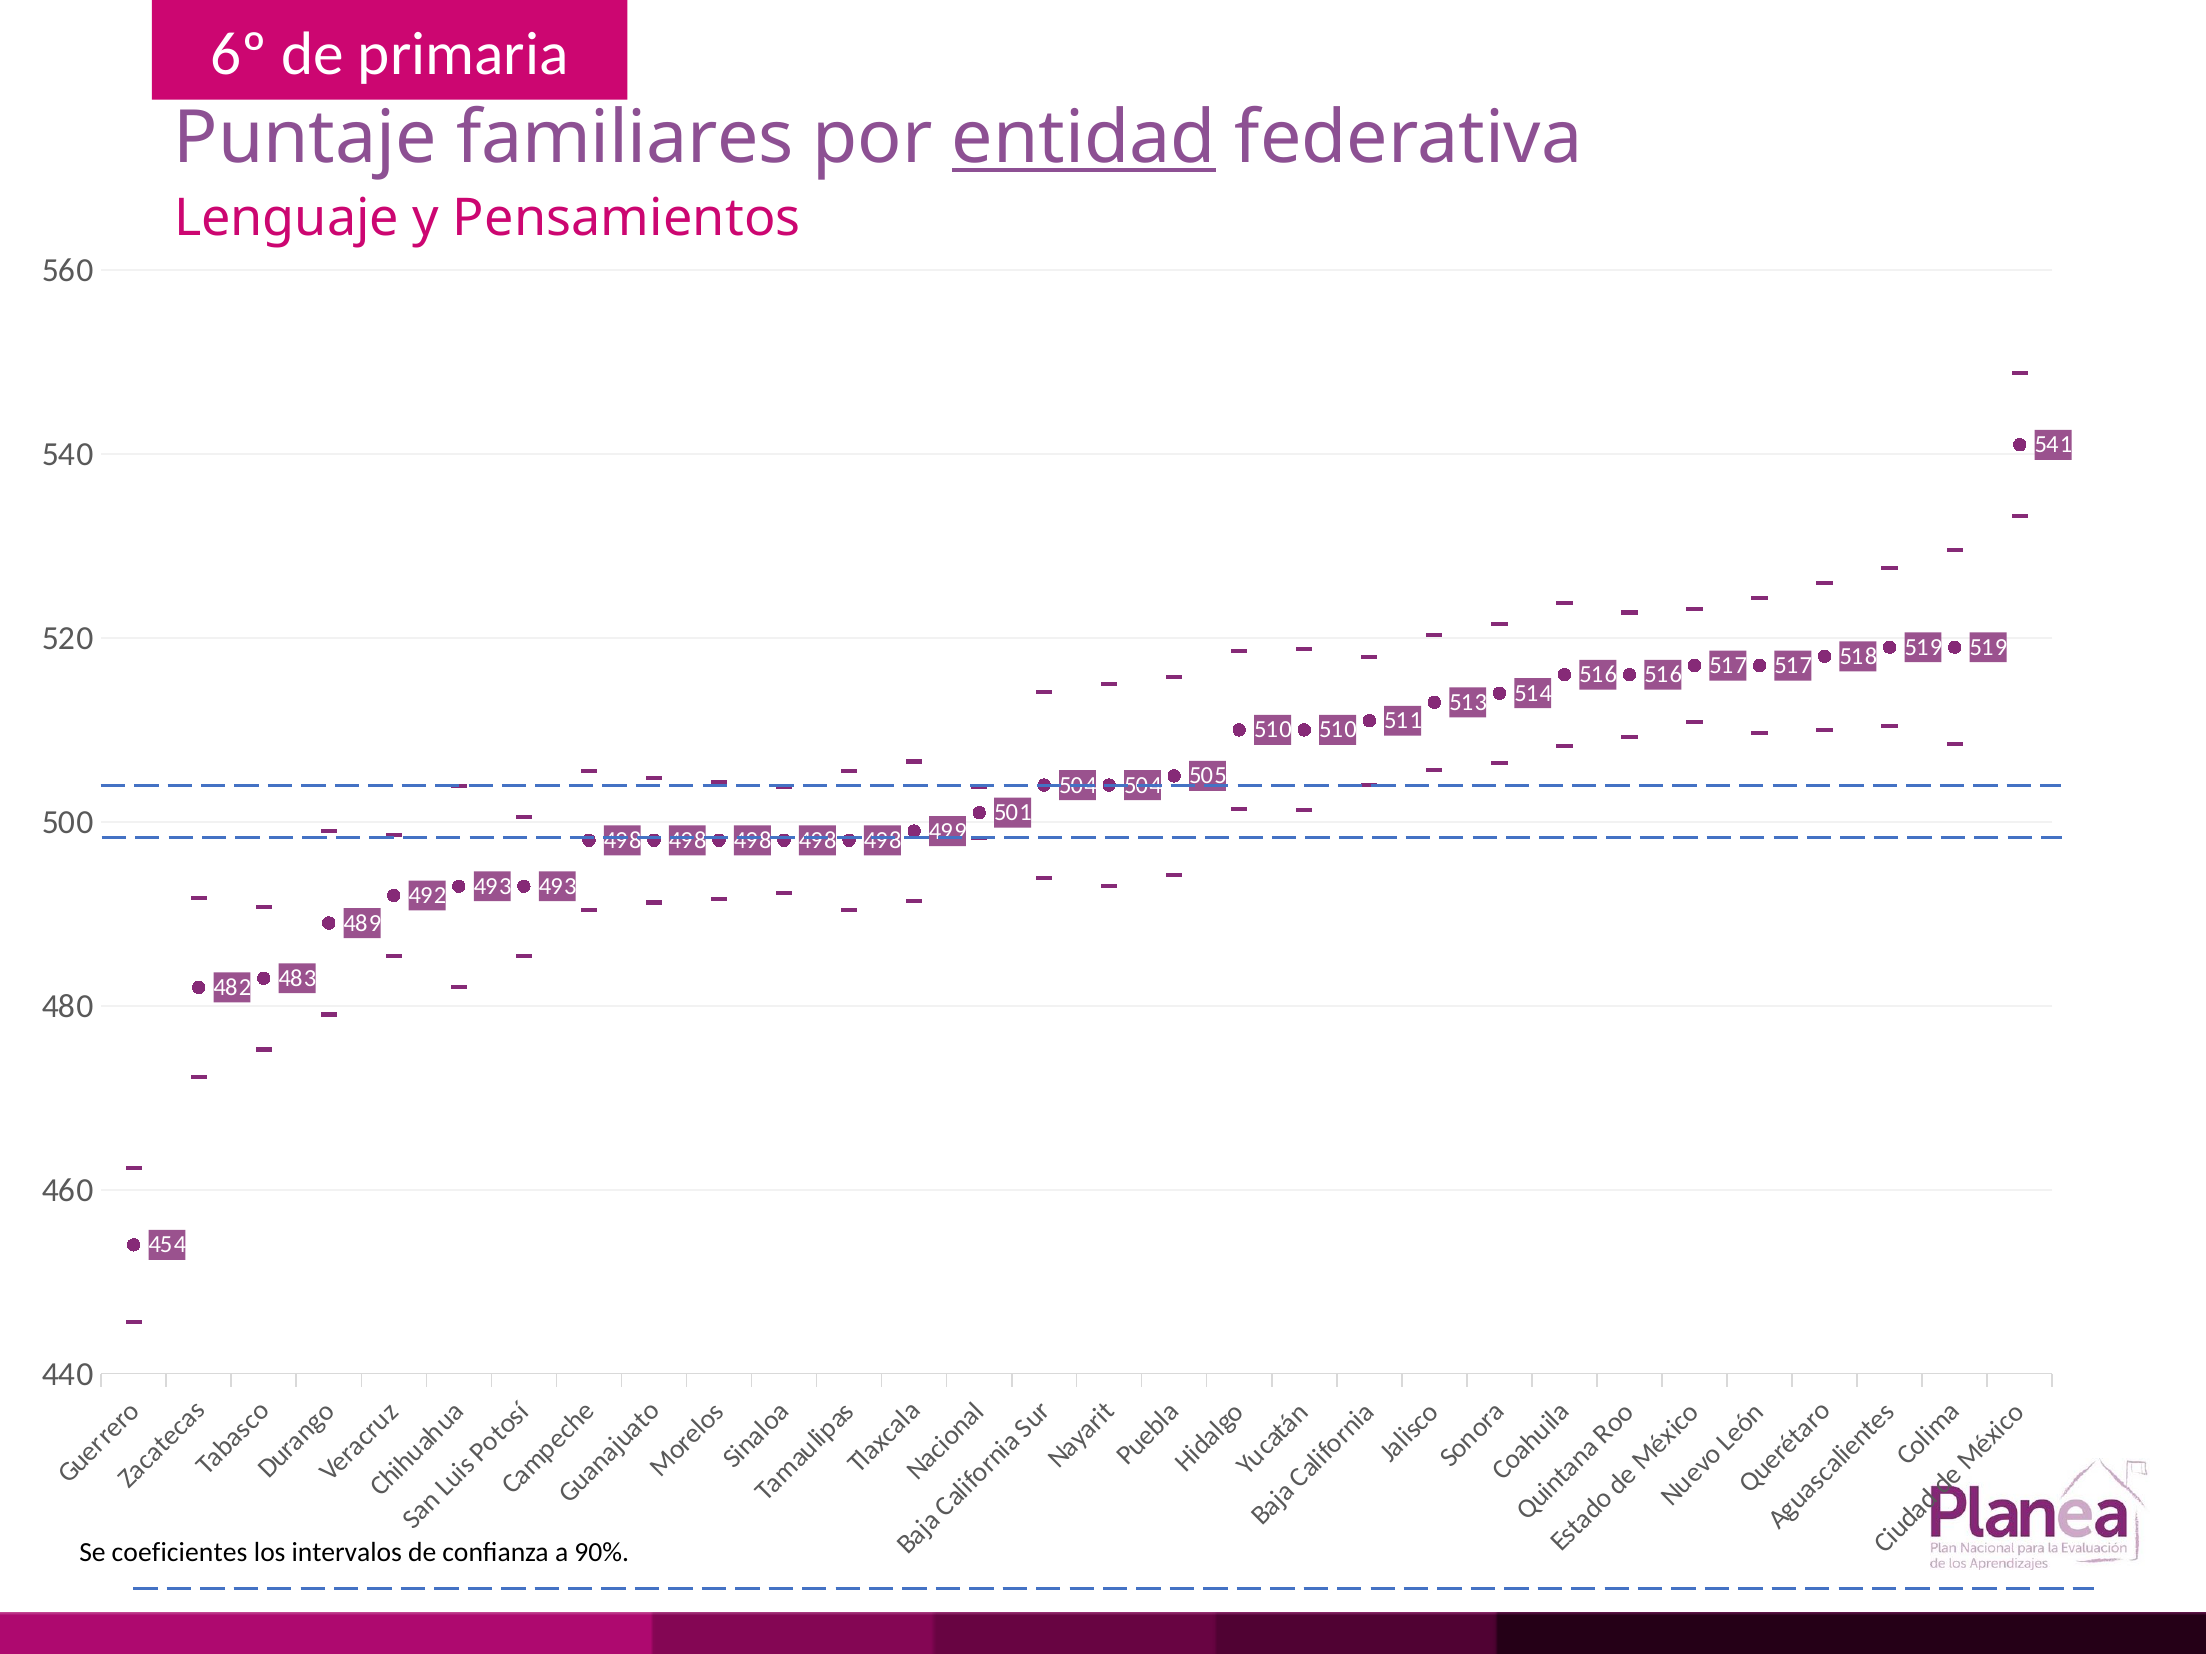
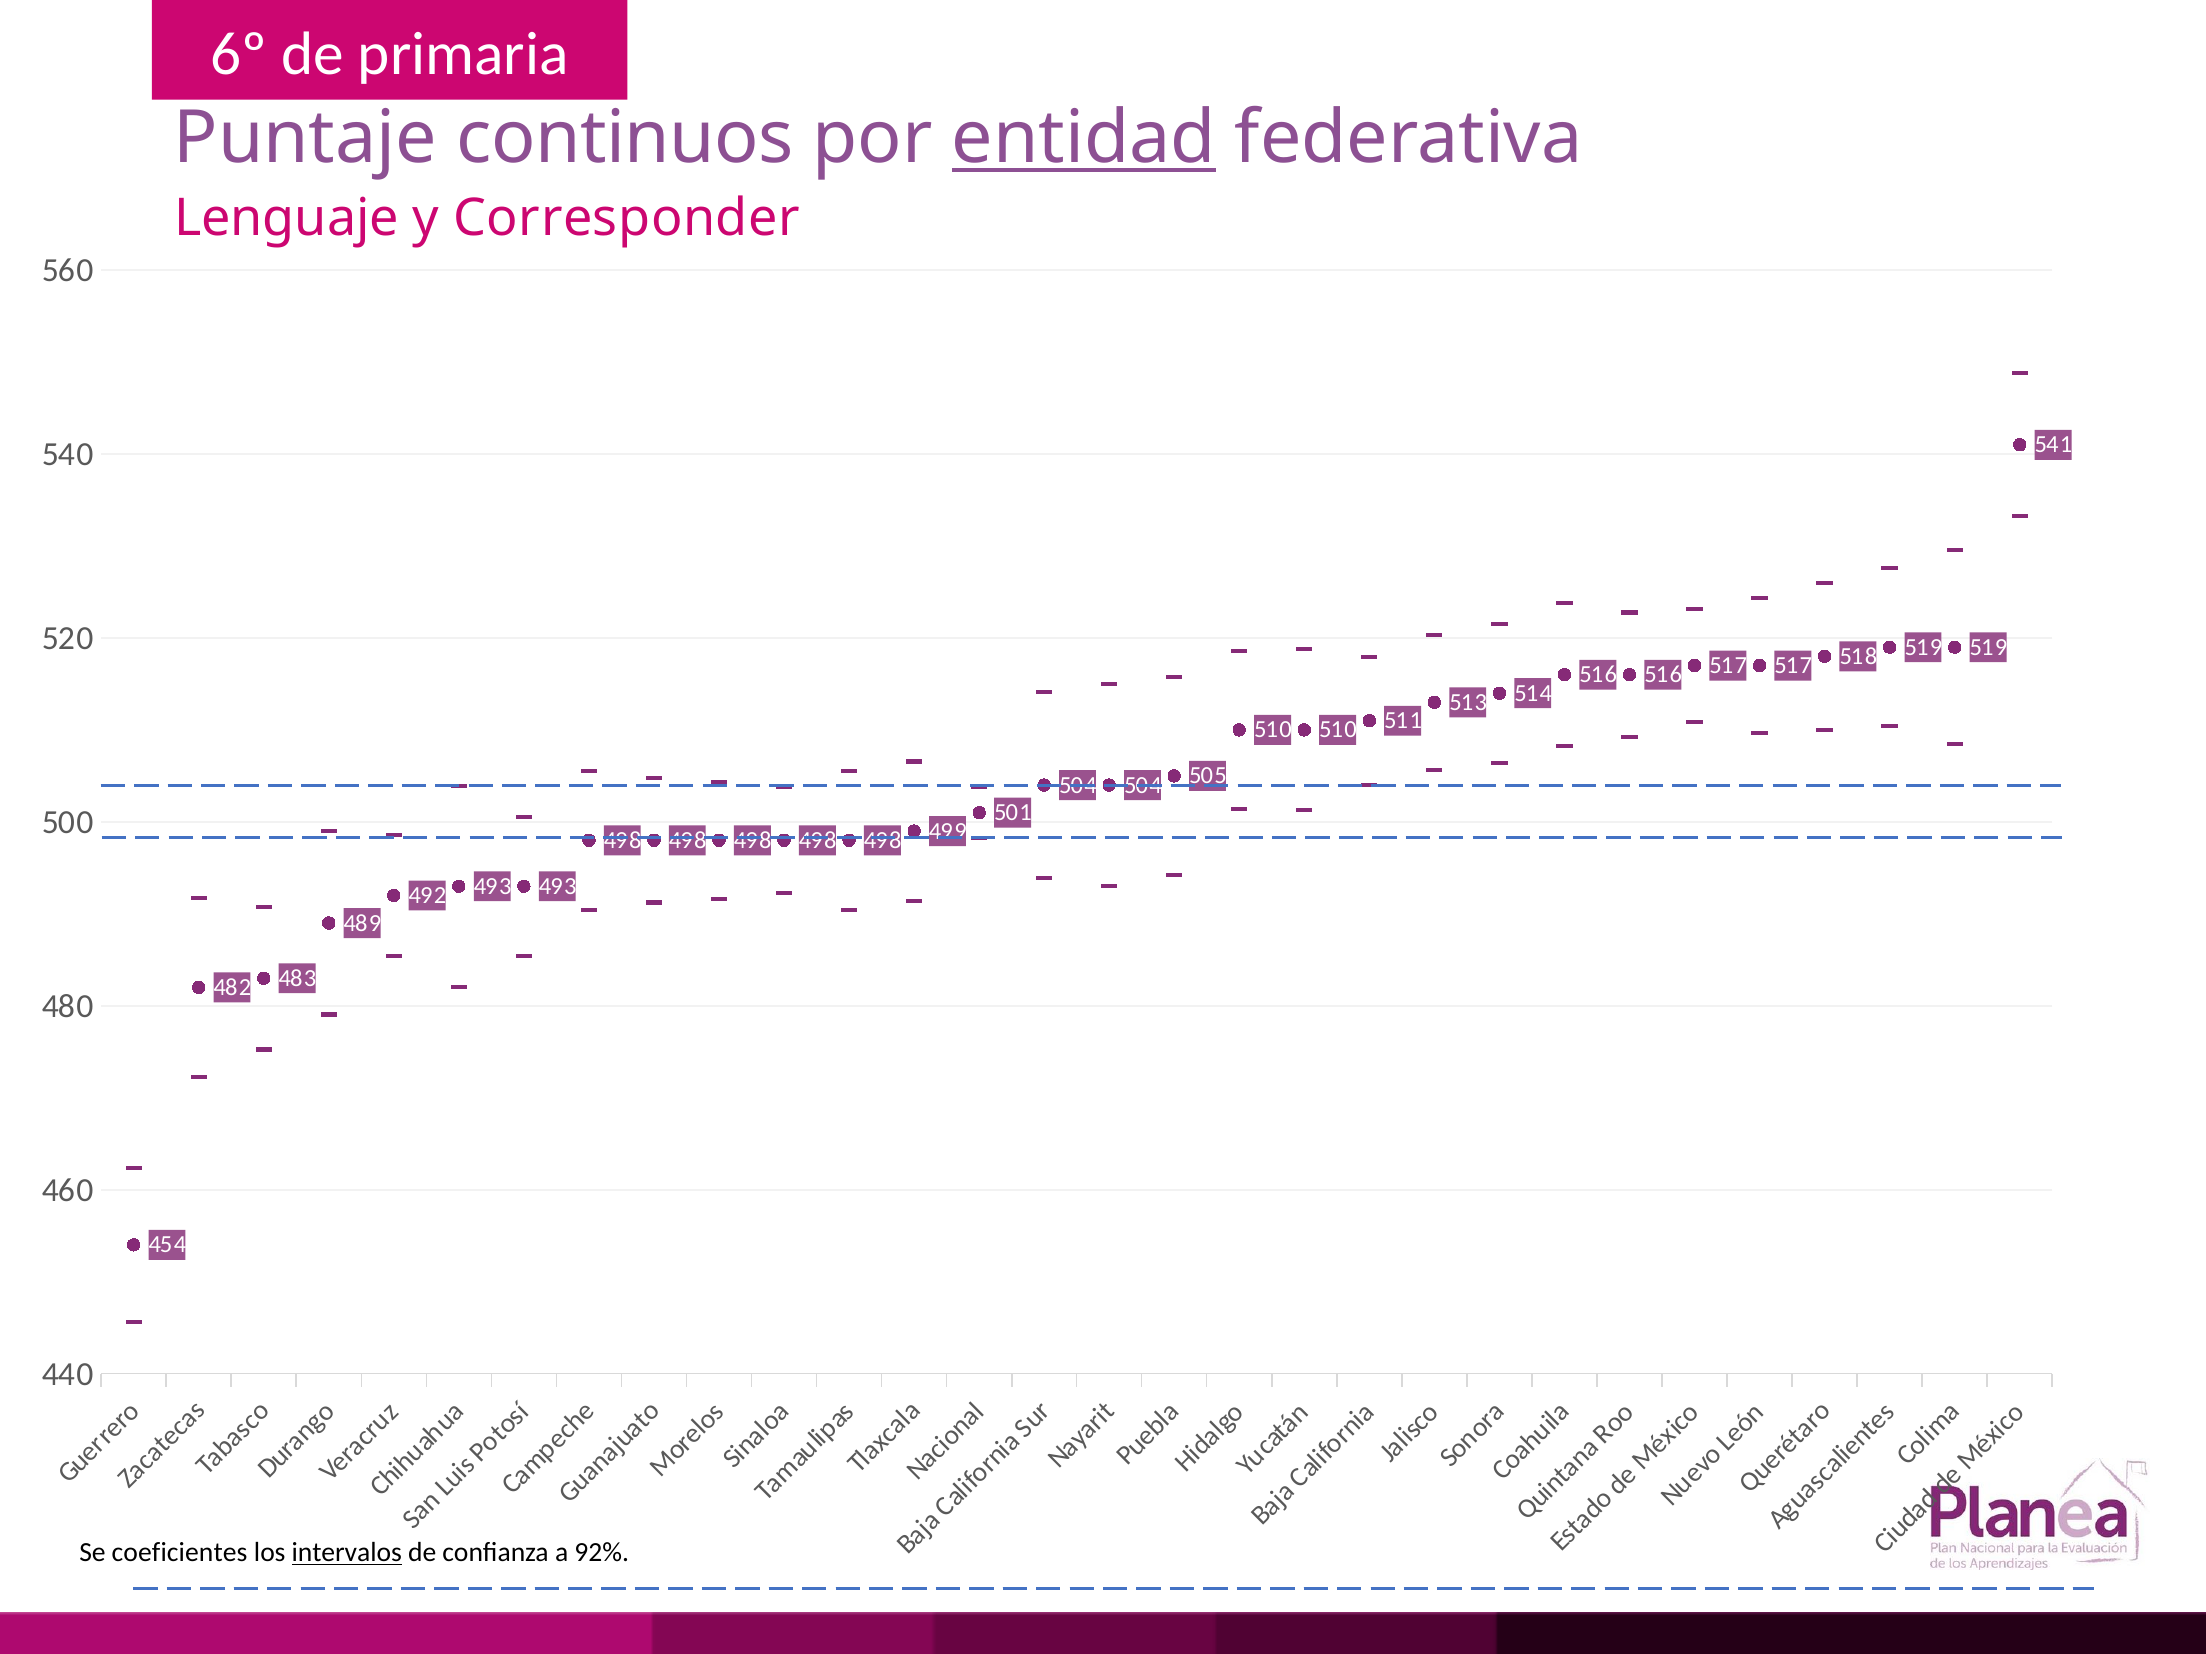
familiares: familiares -> continuos (625, 138)
Pensamientos: Pensamientos -> Corresponder (627, 219)
intervalos underline: none -> present (347, 1553)
90%: 90% -> 92% (602, 1553)
